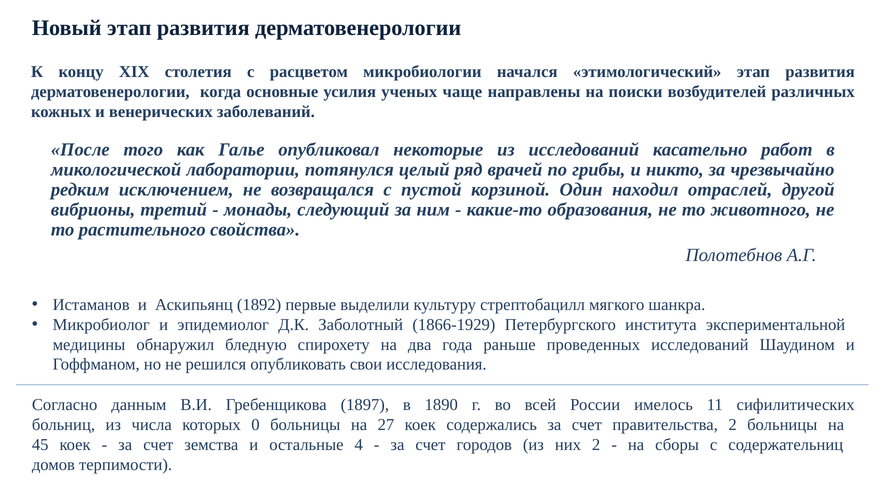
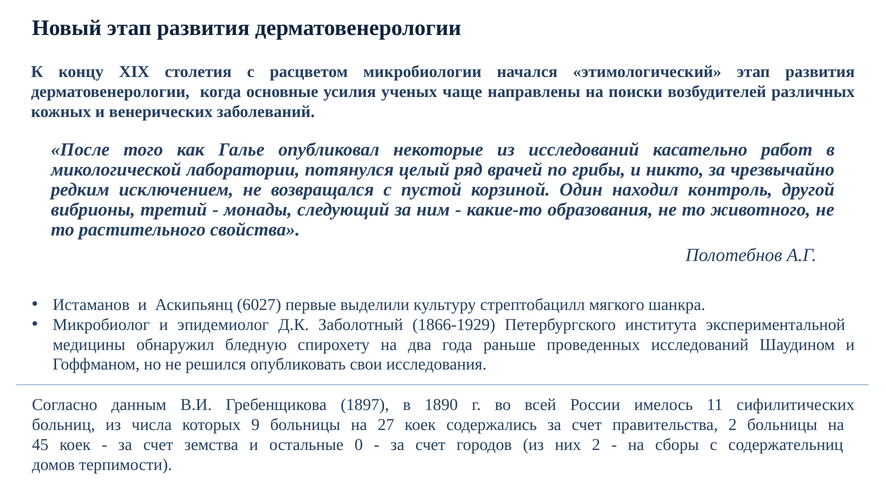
отраслей: отраслей -> контроль (730, 190)
1892: 1892 -> 6027 (259, 304)
0: 0 -> 9 (255, 424)
4: 4 -> 0 (359, 444)
